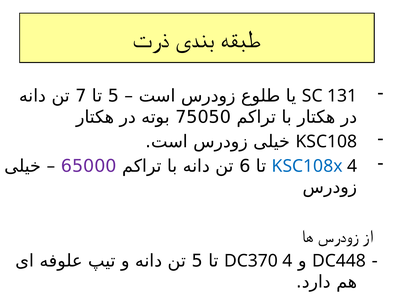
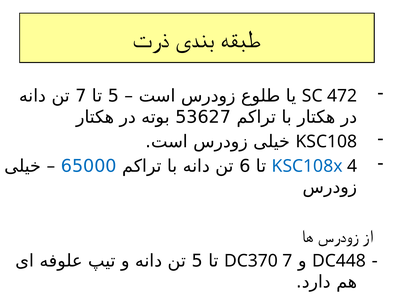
131: 131 -> 472 (342, 96)
75050: 75050 -> 53627 (203, 117)
65000 colour: purple -> blue (89, 166)
DC370 4: 4 -> 7 (287, 260)
